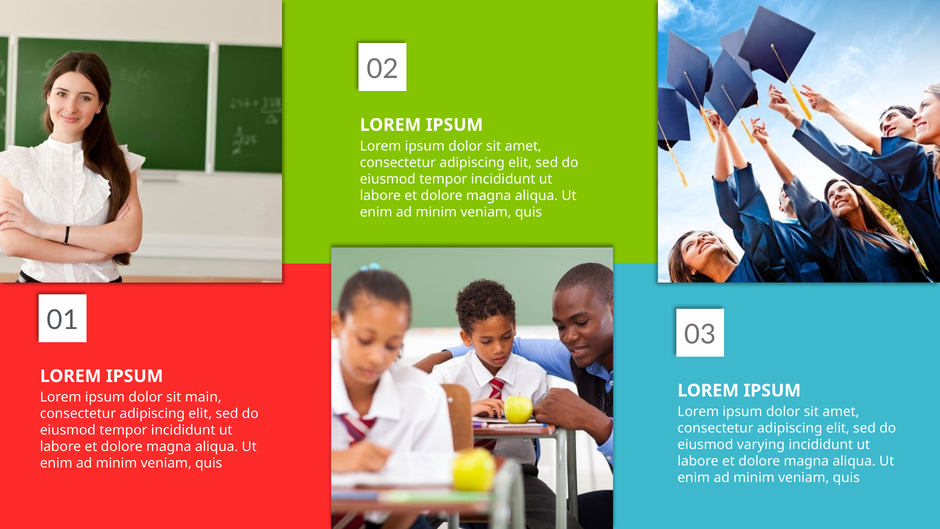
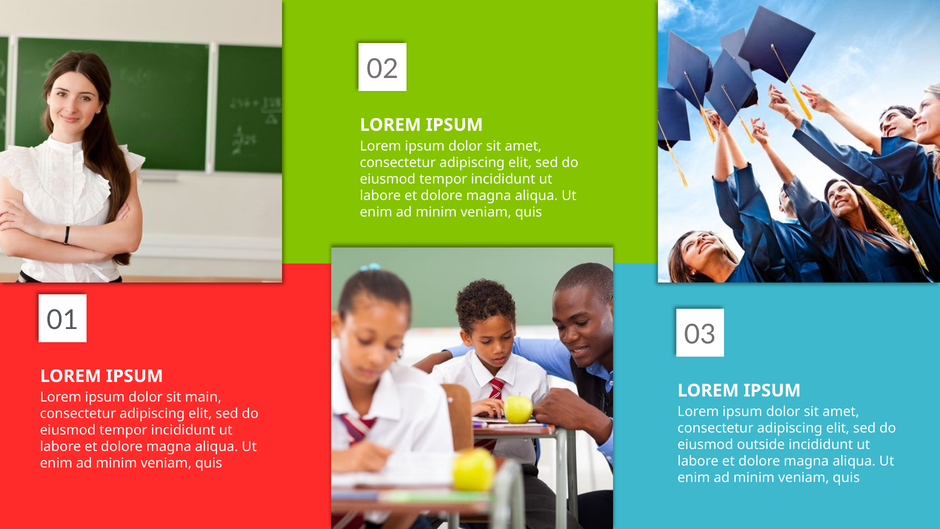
varying: varying -> outside (761, 445)
